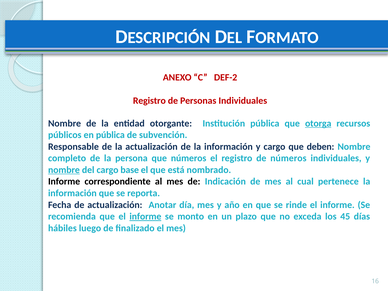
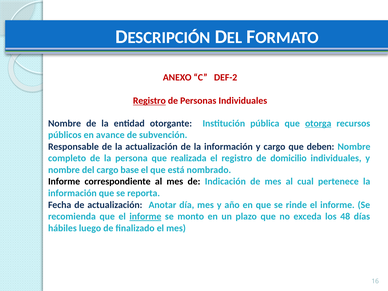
Registro underline: none -> present (149, 101)
en pública: pública -> avance (110, 135)
que números: números -> realizada (189, 158)
de números: números -> domicilio (289, 158)
nombre underline: present -> none (64, 170)
45: 45 -> 48 (345, 216)
